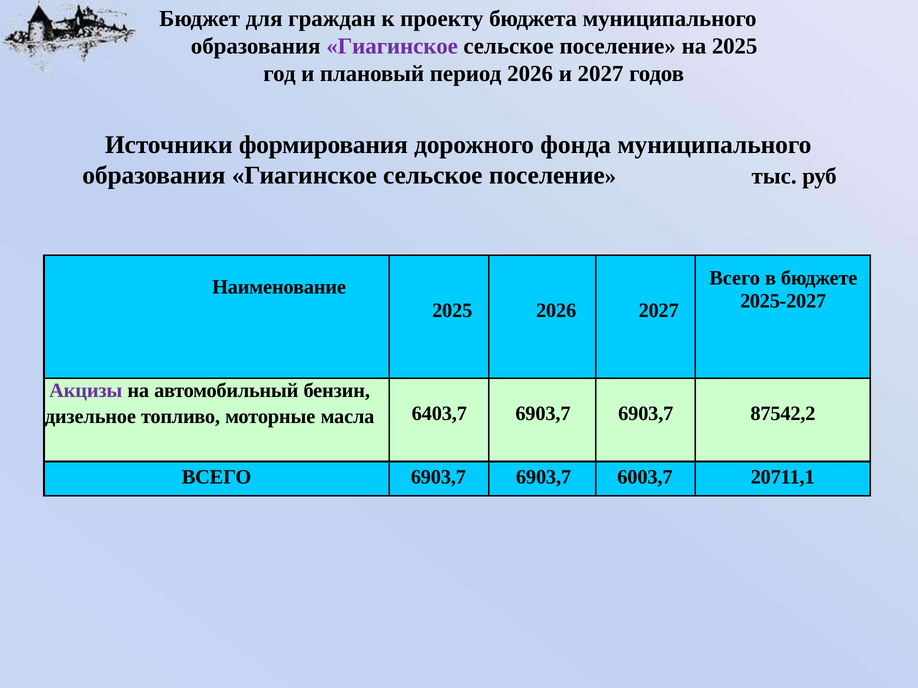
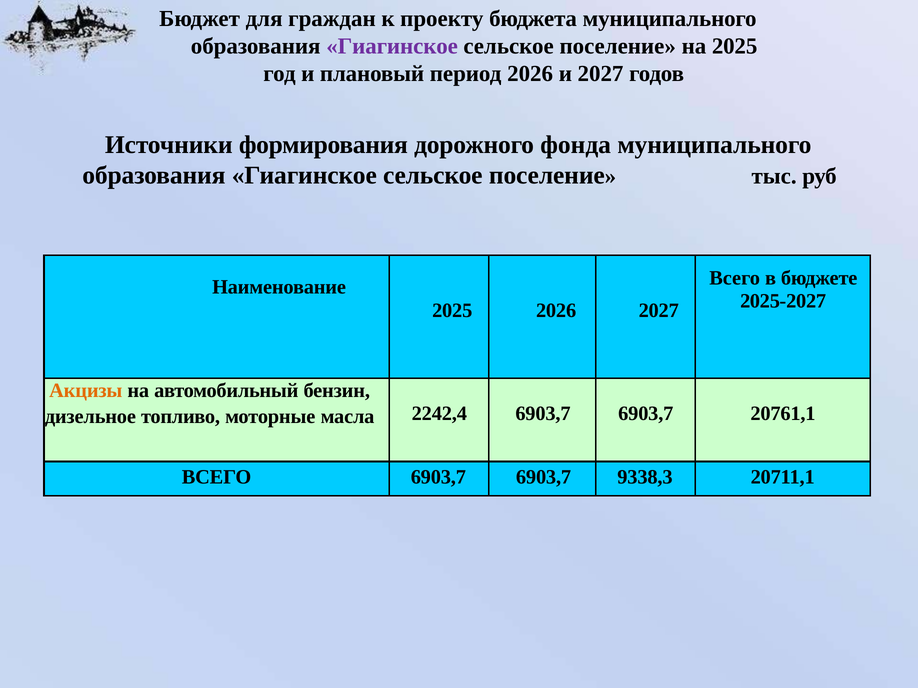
Акцизы colour: purple -> orange (86, 391)
6403,7: 6403,7 -> 2242,4 (439, 414)
87542,2: 87542,2 -> 20761,1 (783, 414)
6003,7: 6003,7 -> 9338,3 (645, 477)
